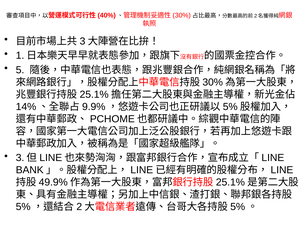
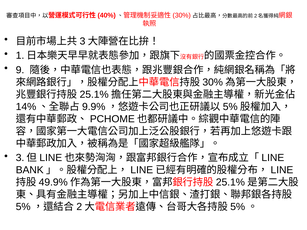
5: 5 -> 9 (20, 70)
